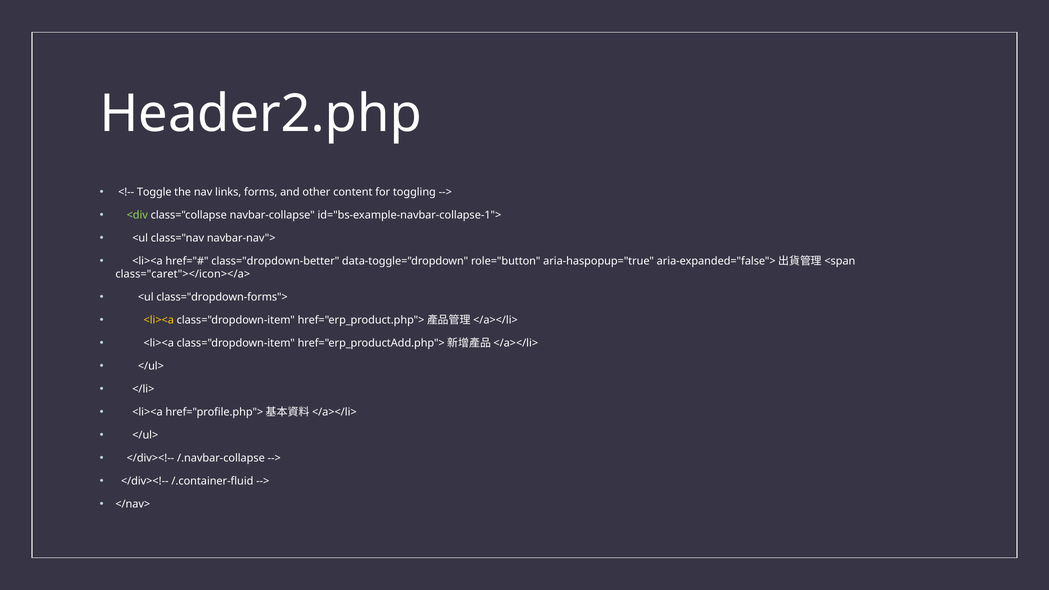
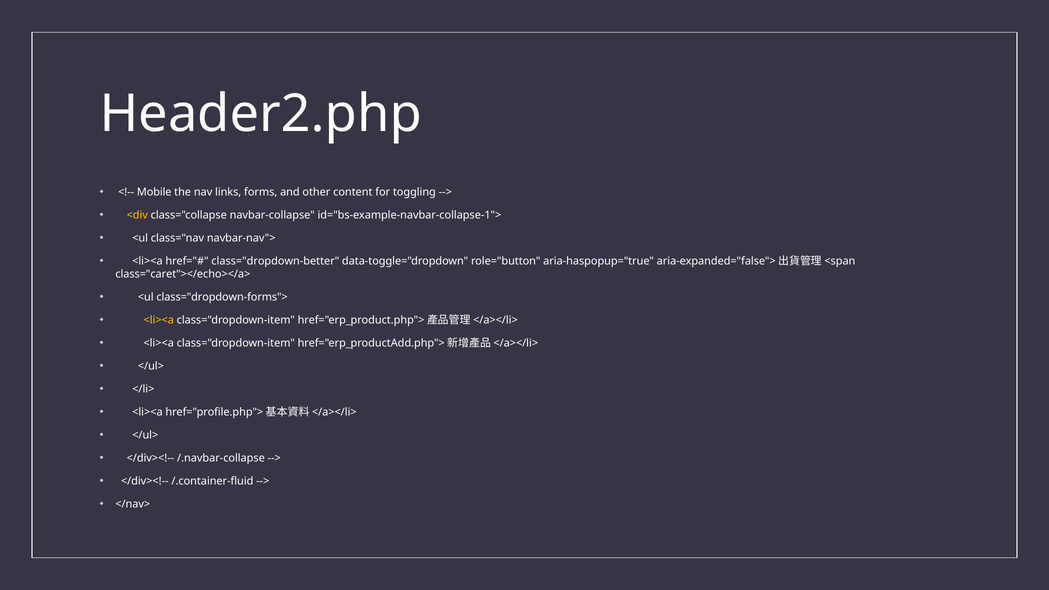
Toggle: Toggle -> Mobile (154, 192)
<div colour: light green -> yellow (137, 215)
class="caret"></icon></a>: class="caret"></icon></a> -> class="caret"></echo></a> (183, 274)
